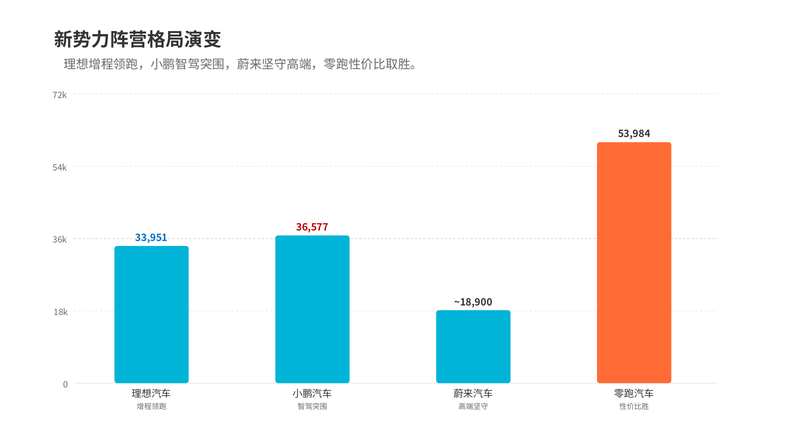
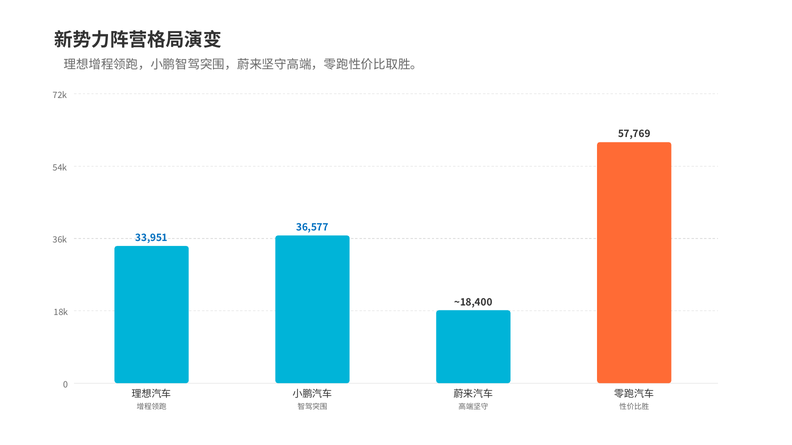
53,984: 53,984 -> 57,769 (634, 134)
36,577 colour: red -> blue (312, 228)
~18,900: ~18,900 -> ~18,400 (473, 303)
